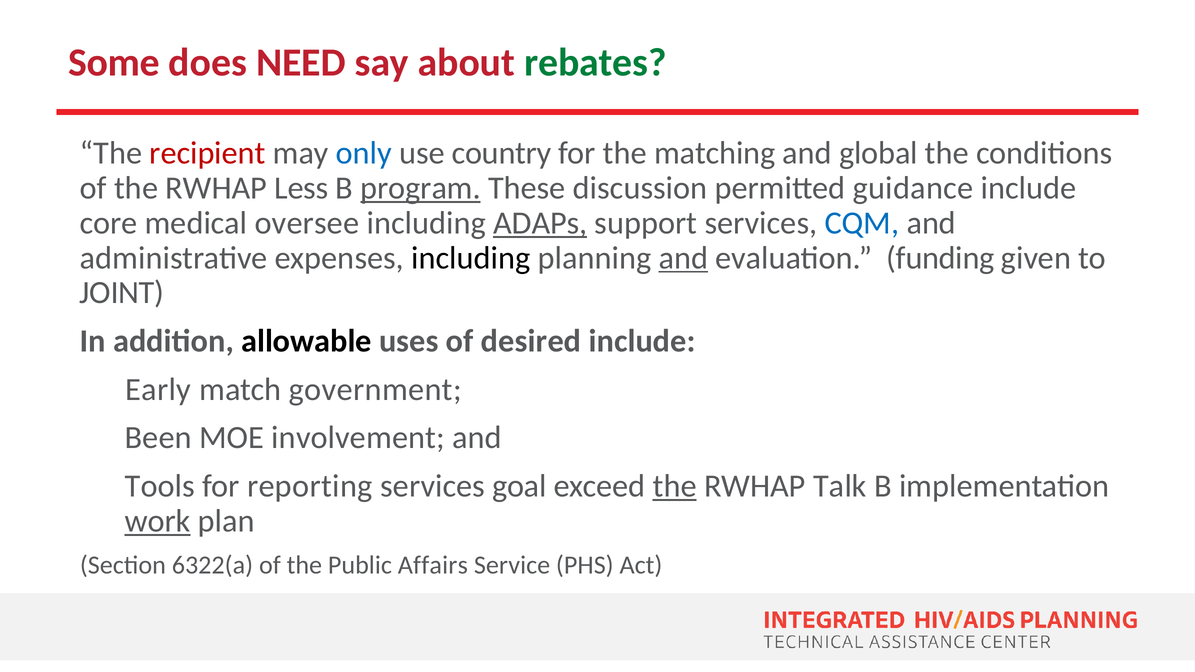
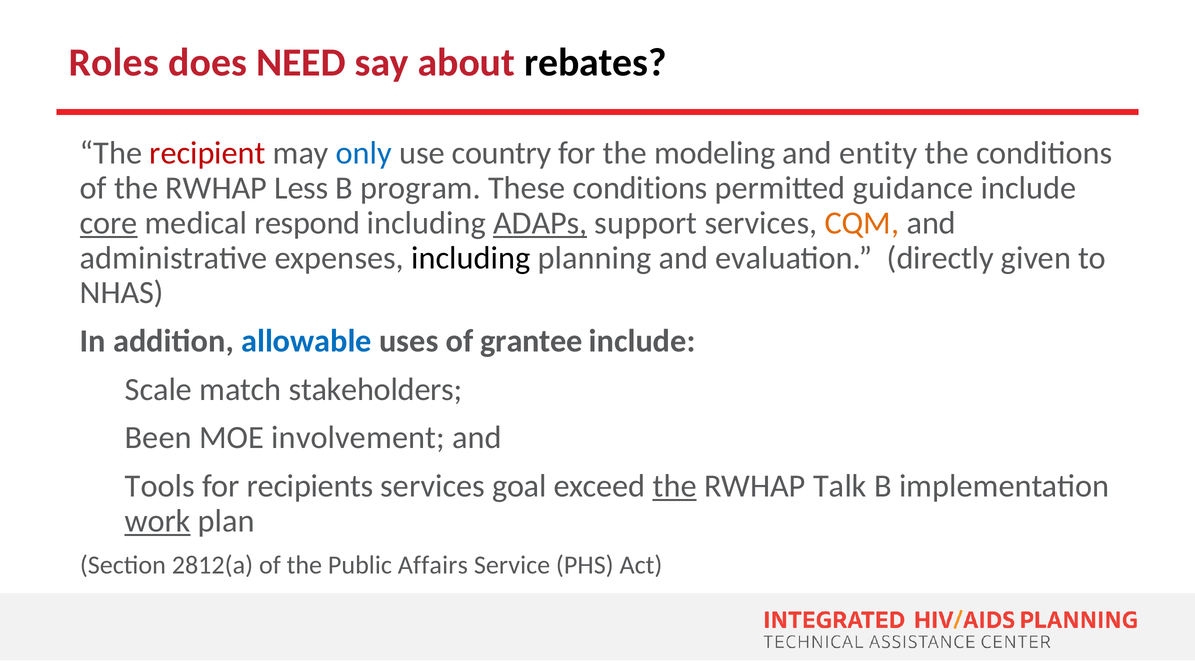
Some: Some -> Roles (114, 63)
rebates colour: green -> black (595, 63)
matching: matching -> modeling (715, 153)
global: global -> entity (878, 153)
program underline: present -> none (421, 188)
These discussion: discussion -> conditions (640, 188)
core underline: none -> present (109, 223)
oversee: oversee -> respond (307, 223)
CQM colour: blue -> orange (862, 223)
and underline: present -> none (683, 258)
funding: funding -> directly (940, 258)
JOINT: JOINT -> NHAS (122, 293)
allowable colour: black -> blue (306, 341)
desired: desired -> grantee (531, 341)
Early: Early -> Scale (158, 390)
government: government -> stakeholders (376, 390)
reporting: reporting -> recipients (310, 486)
6322(a: 6322(a -> 2812(a (212, 565)
